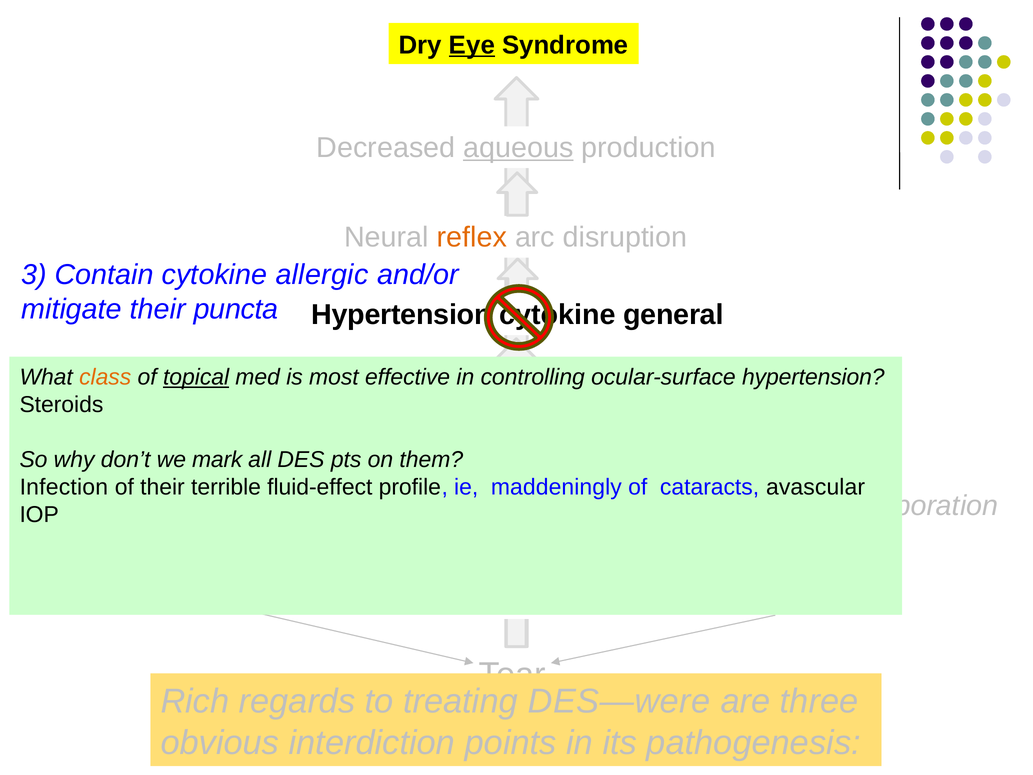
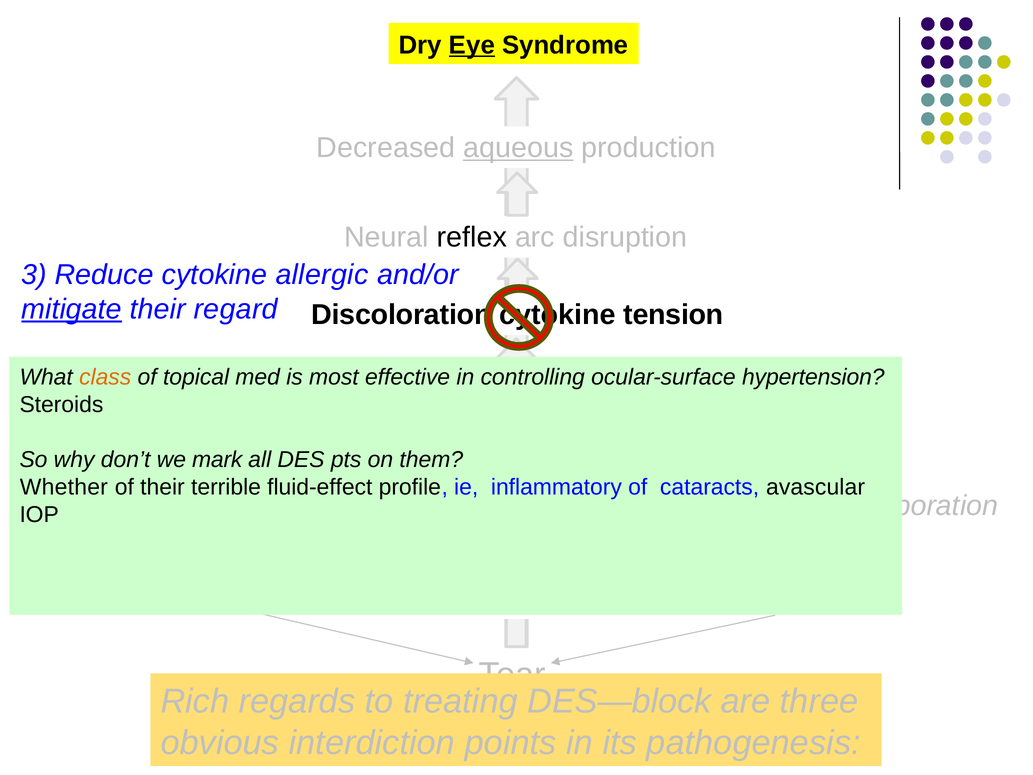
reflex colour: orange -> black (472, 237)
Contain: Contain -> Reduce (104, 275)
mitigate underline: none -> present (72, 309)
puncta: puncta -> regard (236, 309)
Hypertension: Hypertension -> Discoloration (401, 315)
general: general -> tension (673, 315)
topical underline: present -> none (196, 377)
Infection: Infection -> Whether (64, 487)
maddeningly: maddeningly -> inflammatory (556, 487)
DES—were: DES—were -> DES—block (619, 701)
